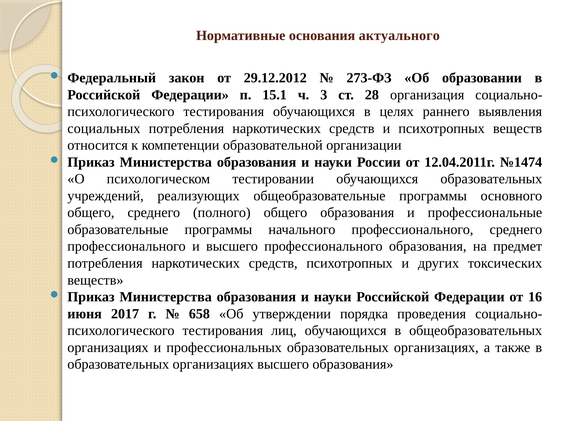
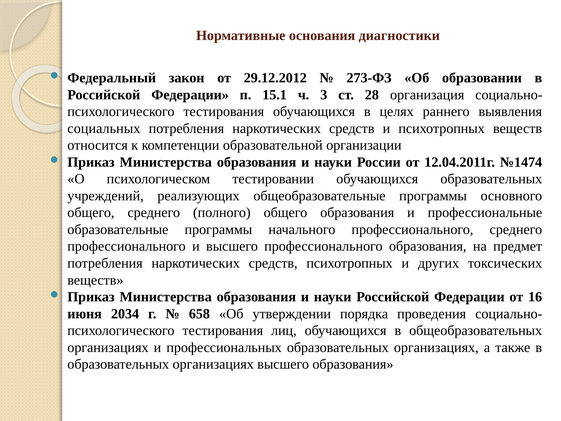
актуального: актуального -> диагностики (399, 36)
2017: 2017 -> 2034 (125, 314)
